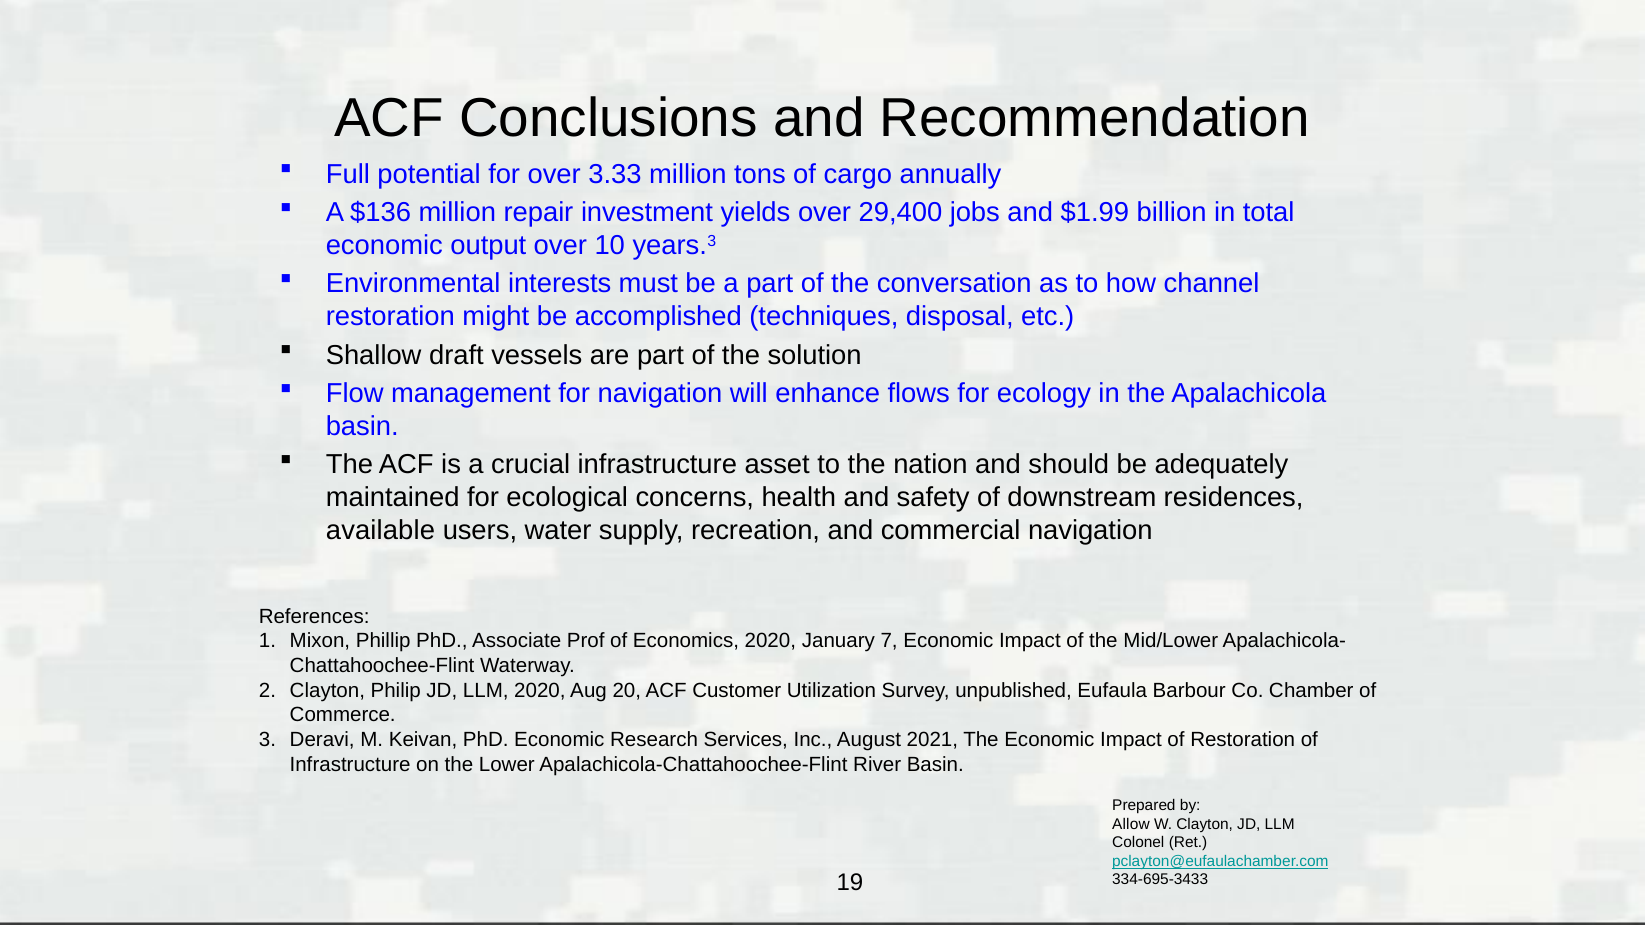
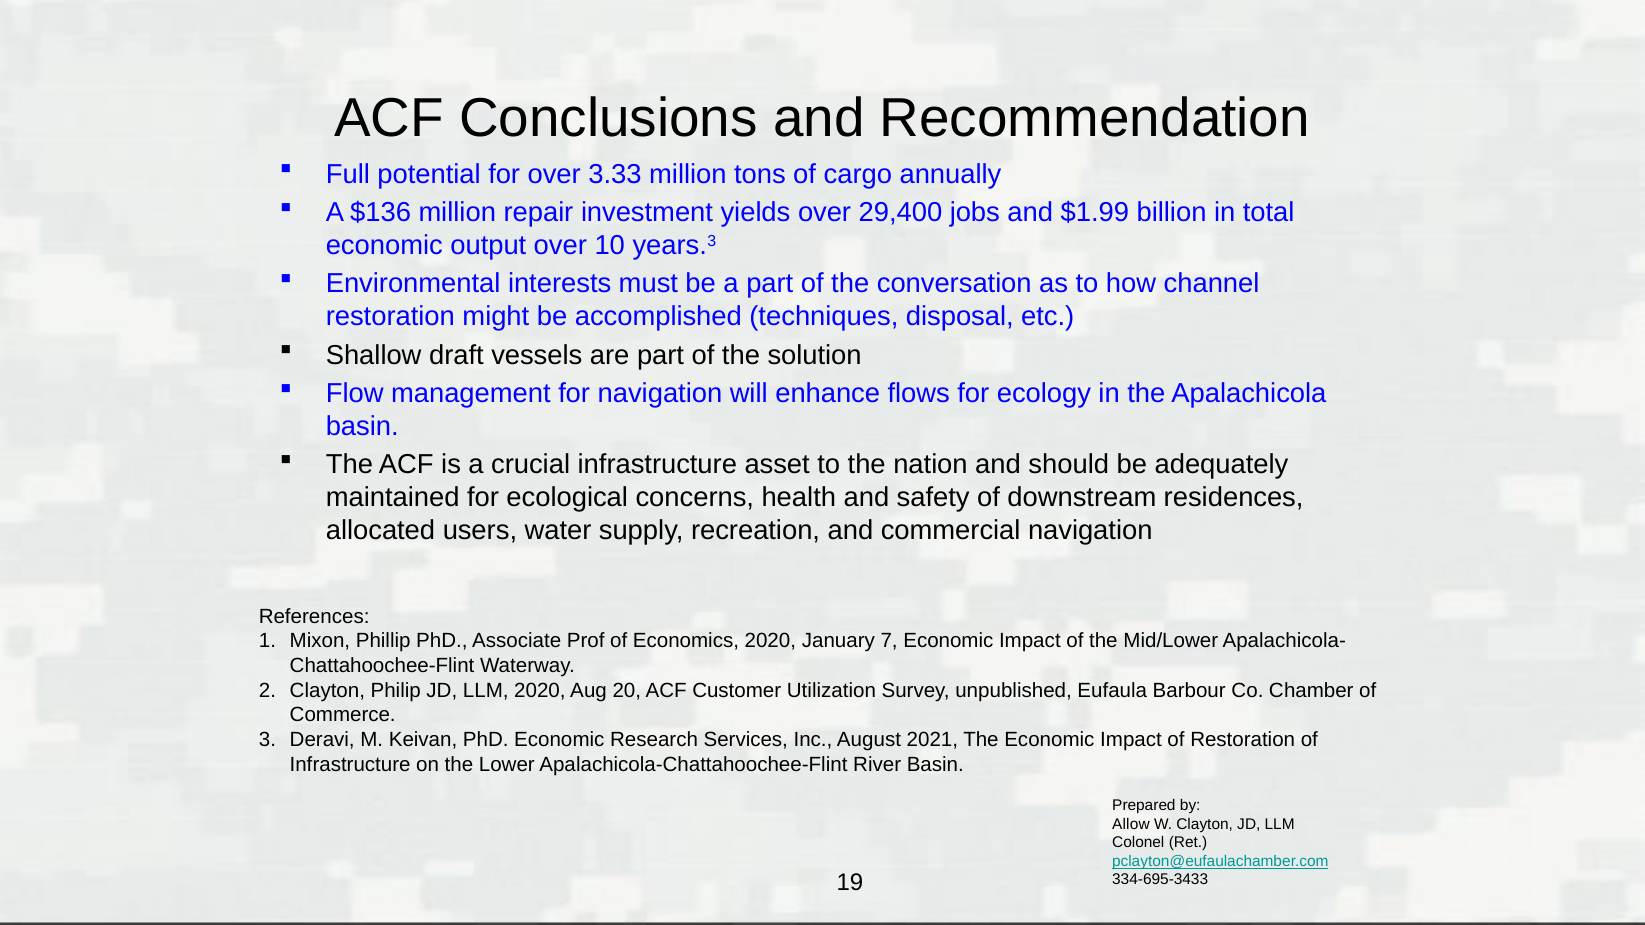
available: available -> allocated (381, 531)
